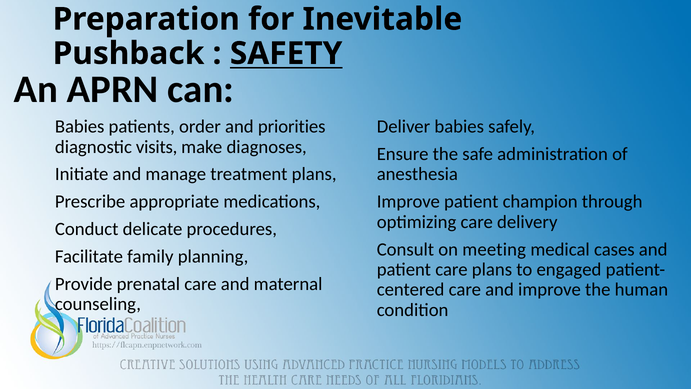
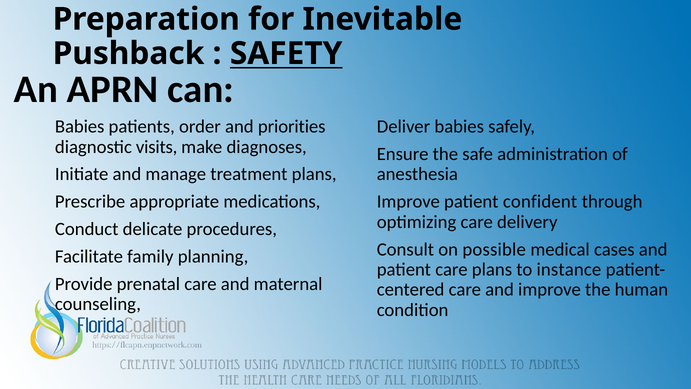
champion: champion -> confident (540, 202)
meeting: meeting -> possible (494, 249)
engaged: engaged -> instance (569, 269)
